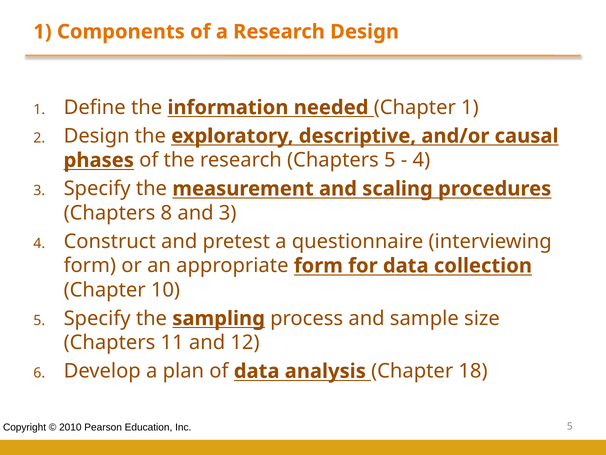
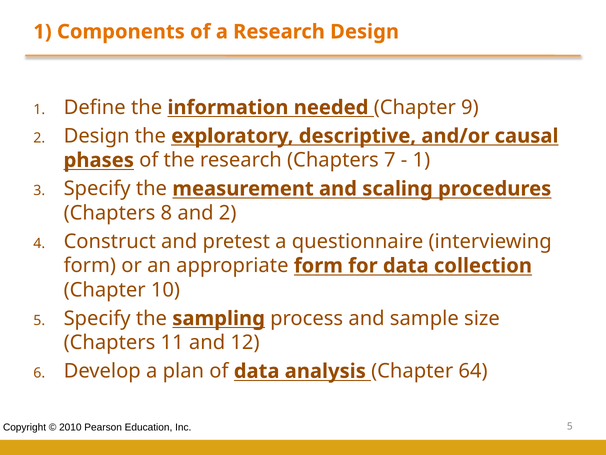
Chapter 1: 1 -> 9 (470, 107)
Chapters 5: 5 -> 7 (390, 160)
4: 4 -> 1 (421, 160)
and 3: 3 -> 2 (228, 213)
18: 18 -> 64 (473, 371)
